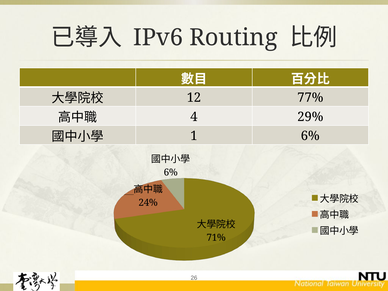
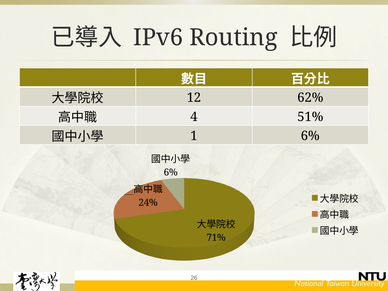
77%: 77% -> 62% (310, 98)
29%: 29% -> 51% (310, 117)
